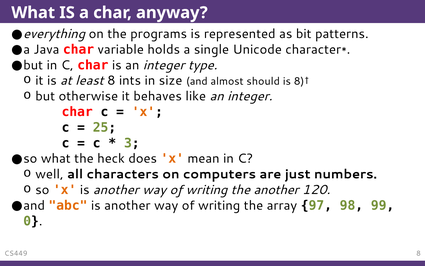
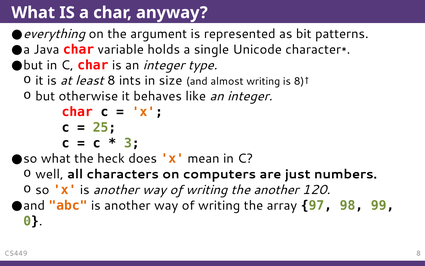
programs: programs -> argument (159, 34)
almost should: should -> writing (263, 81)
